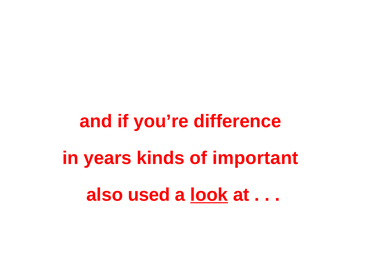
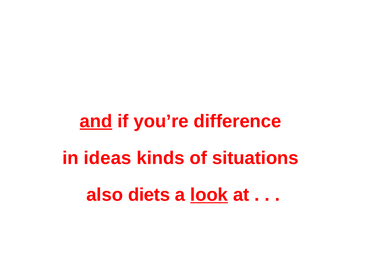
and underline: none -> present (96, 121)
years: years -> ideas (108, 158)
important: important -> situations (255, 158)
used: used -> diets (149, 194)
